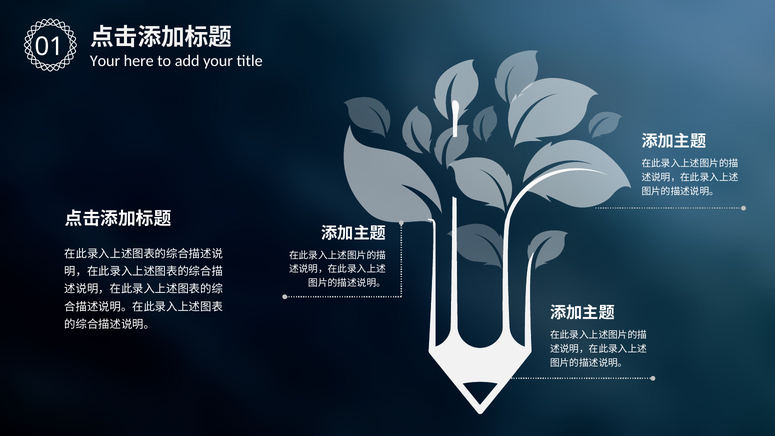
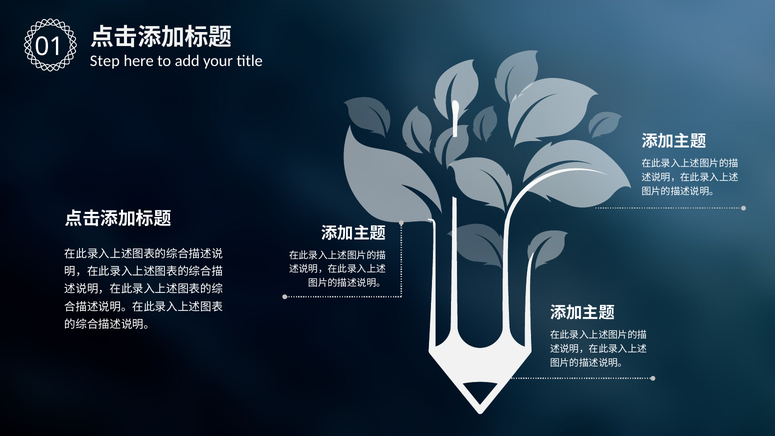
Your: Your -> Step (105, 61)
